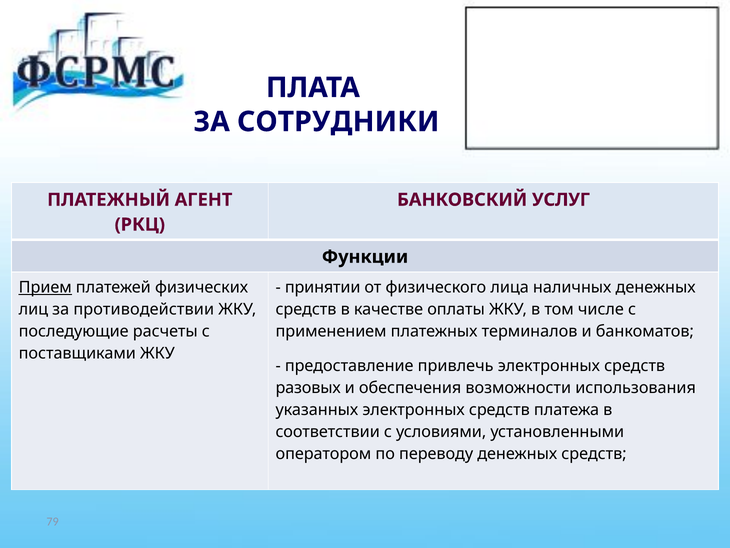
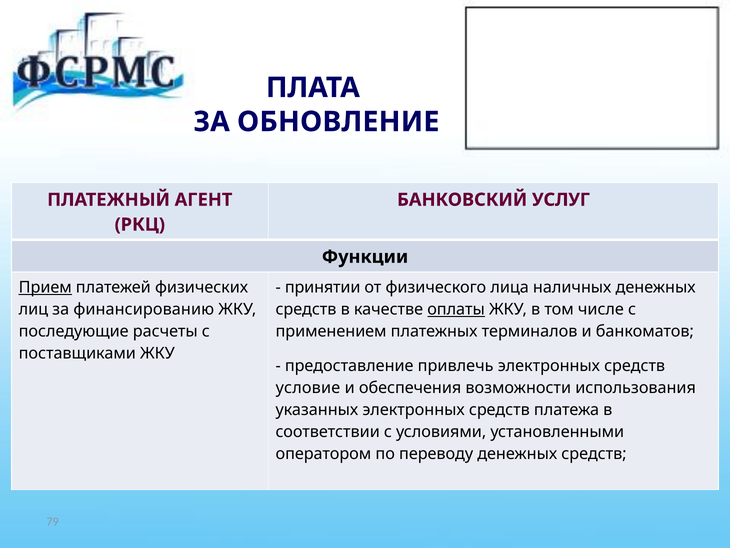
СОТРУДНИКИ: СОТРУДНИКИ -> ОБНОВЛЕНИЕ (338, 122)
противодействии: противодействии -> финансированию (144, 309)
оплаты underline: none -> present (456, 309)
разовых: разовых -> условие (308, 387)
